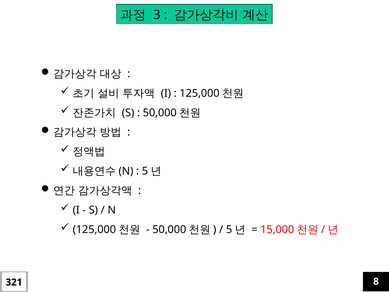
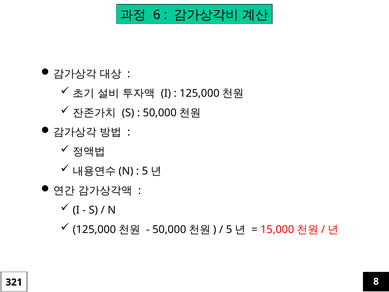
3: 3 -> 6 (157, 15)
